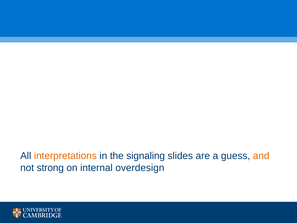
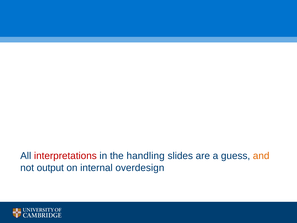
interpretations colour: orange -> red (65, 156)
signaling: signaling -> handling (146, 156)
strong: strong -> output (50, 168)
